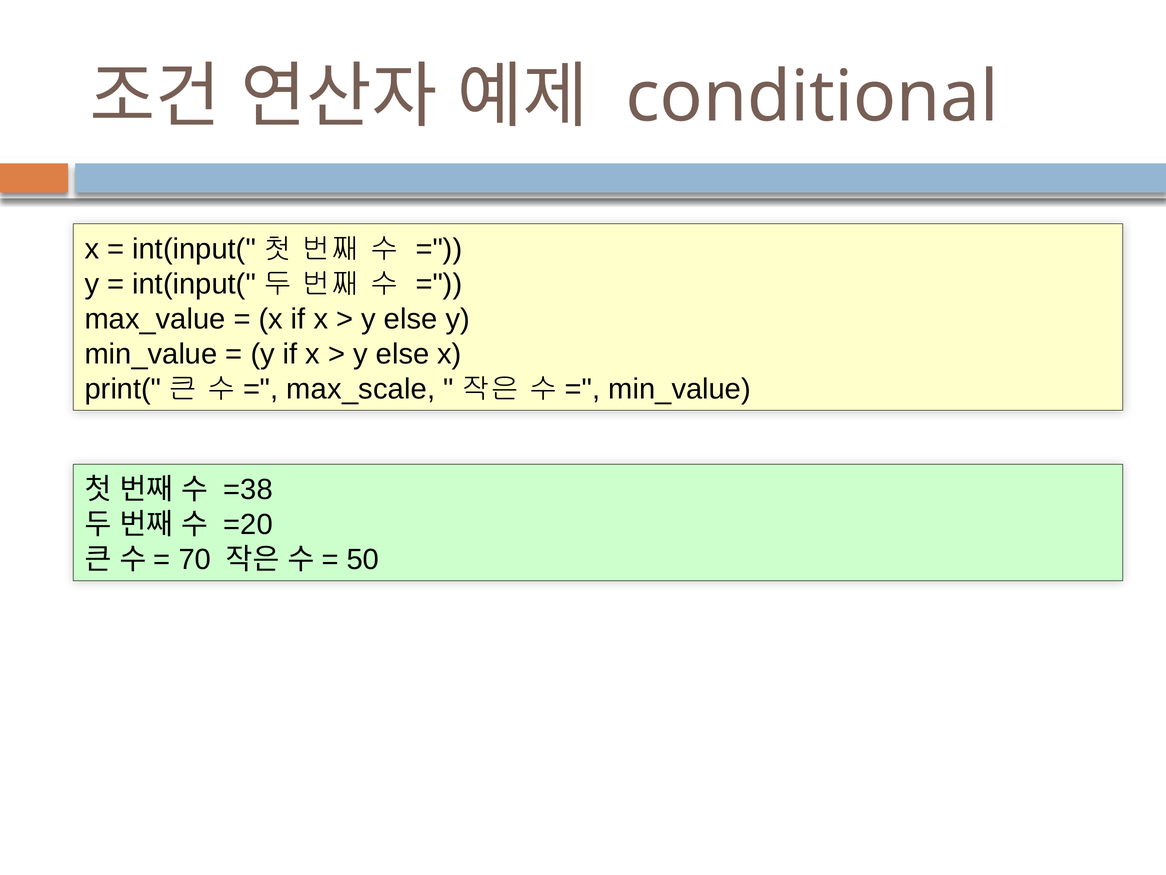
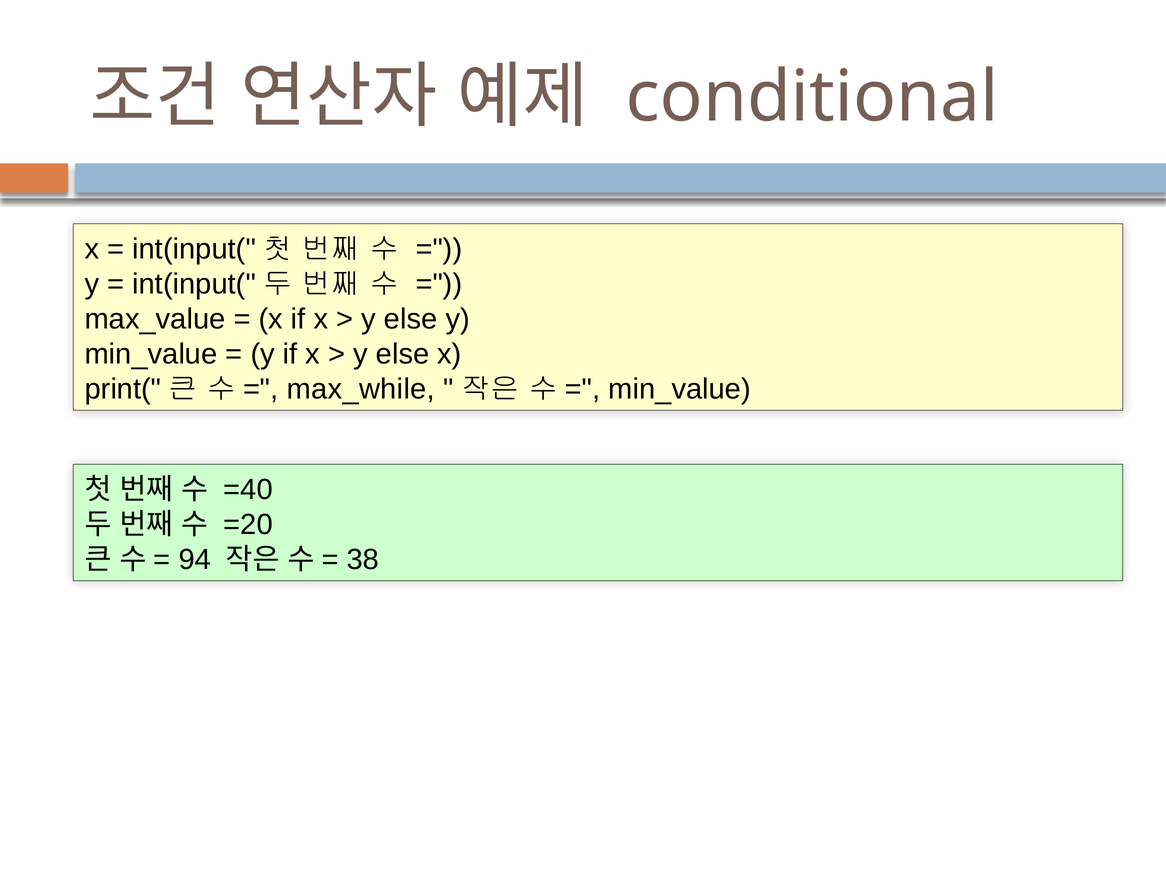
max_scale: max_scale -> max_while (361, 389)
=38: =38 -> =40 (248, 489)
70: 70 -> 94 (195, 559)
50: 50 -> 38 (363, 559)
